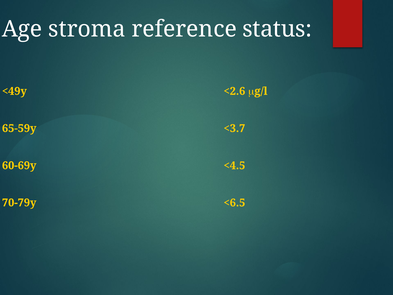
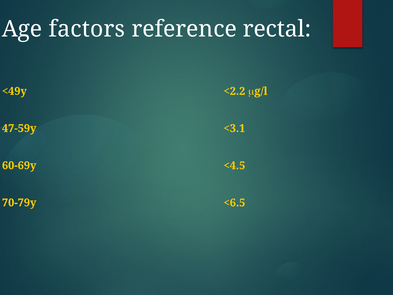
stroma: stroma -> factors (87, 29)
status: status -> rectal (277, 29)
<2.6: <2.6 -> <2.2 (234, 91)
65-59y: 65-59y -> 47-59y (19, 128)
<3.7: <3.7 -> <3.1 (234, 128)
